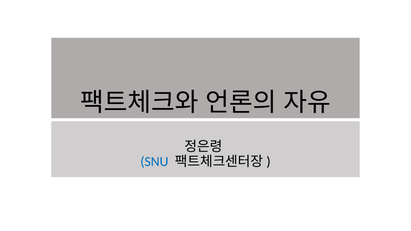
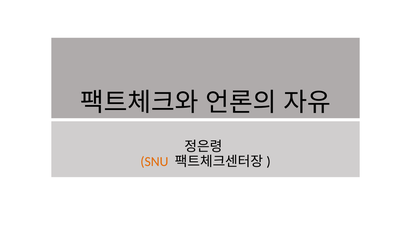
SNU colour: blue -> orange (154, 162)
